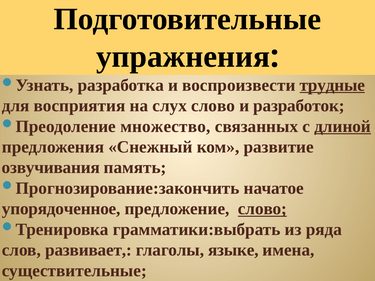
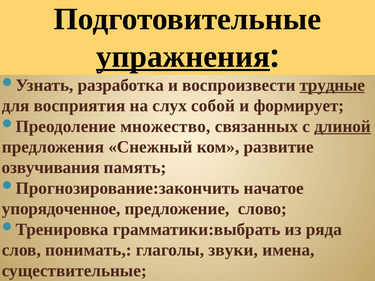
упражнения underline: none -> present (183, 57)
слух слово: слово -> собой (213, 106)
разработок: разработок -> формирует (299, 106)
слово underline: present -> none (262, 209)
развивает: развивает -> понимать (88, 250)
языке: языке -> звуки (233, 250)
